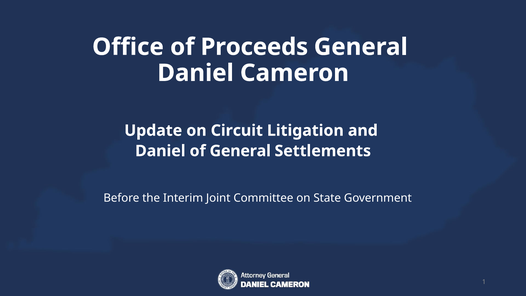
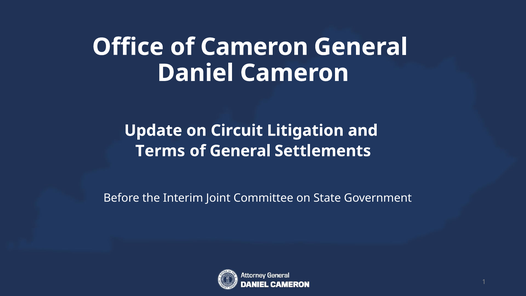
of Proceeds: Proceeds -> Cameron (254, 47)
Daniel: Daniel -> Terms (160, 151)
